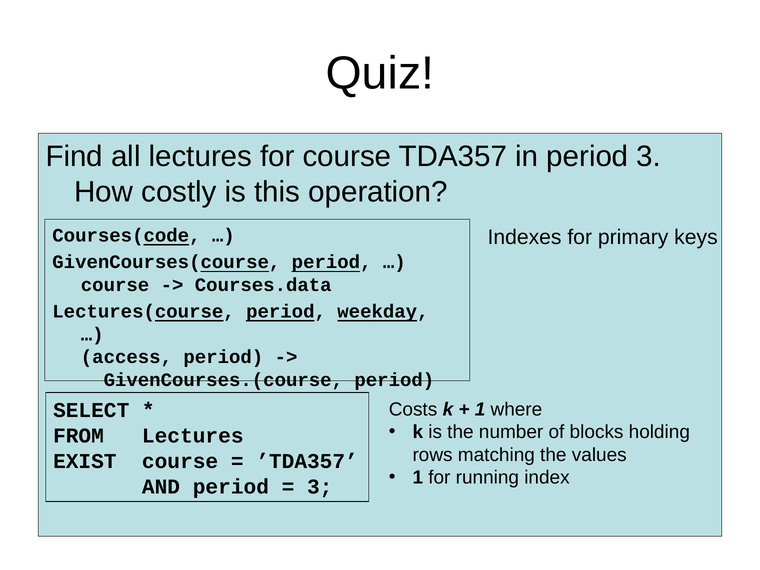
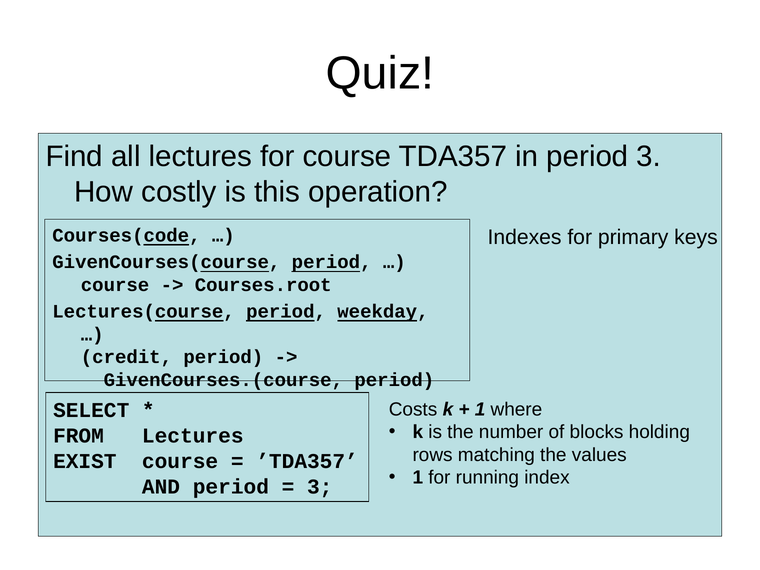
Courses.data: Courses.data -> Courses.root (263, 285)
access: access -> credit (126, 357)
